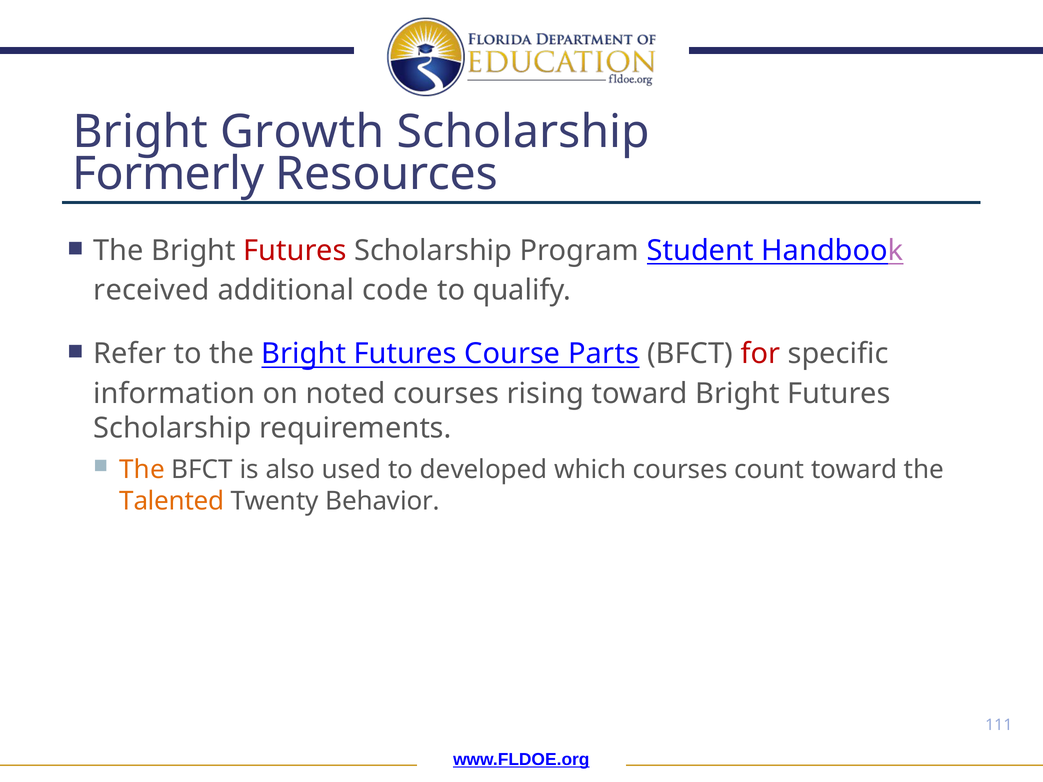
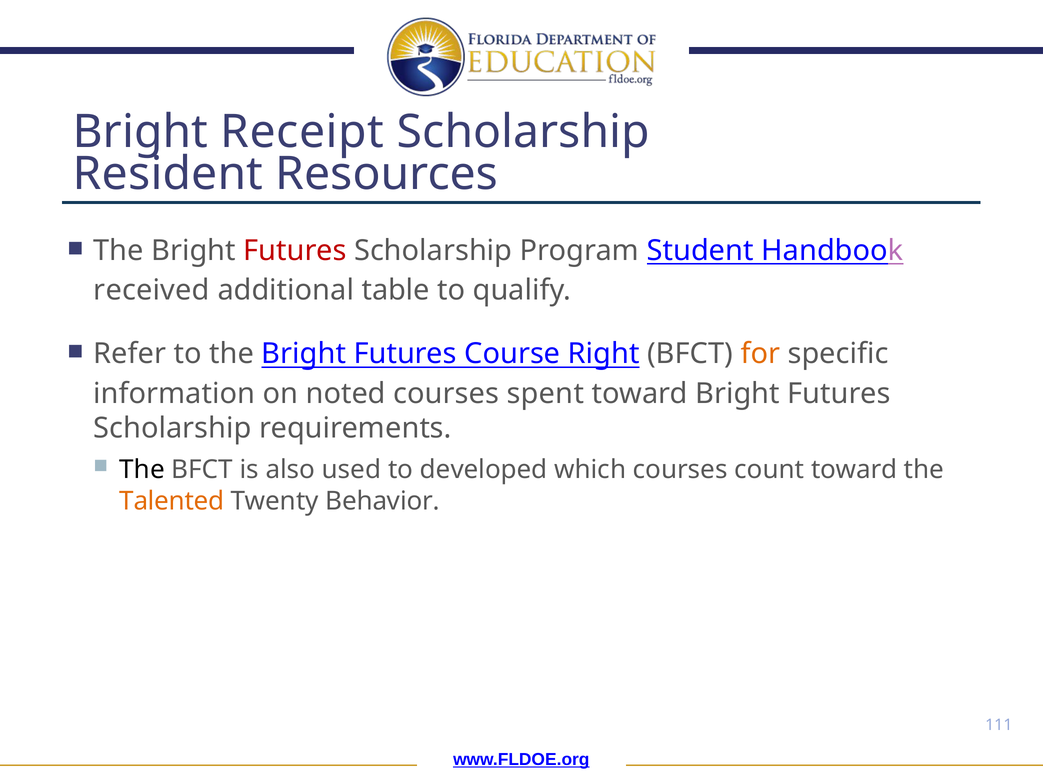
Growth: Growth -> Receipt (302, 132)
Formerly: Formerly -> Resident (168, 174)
code: code -> table (396, 290)
Parts: Parts -> Right (604, 354)
for colour: red -> orange (760, 354)
rising: rising -> spent (545, 394)
The colour: orange -> black (142, 470)
